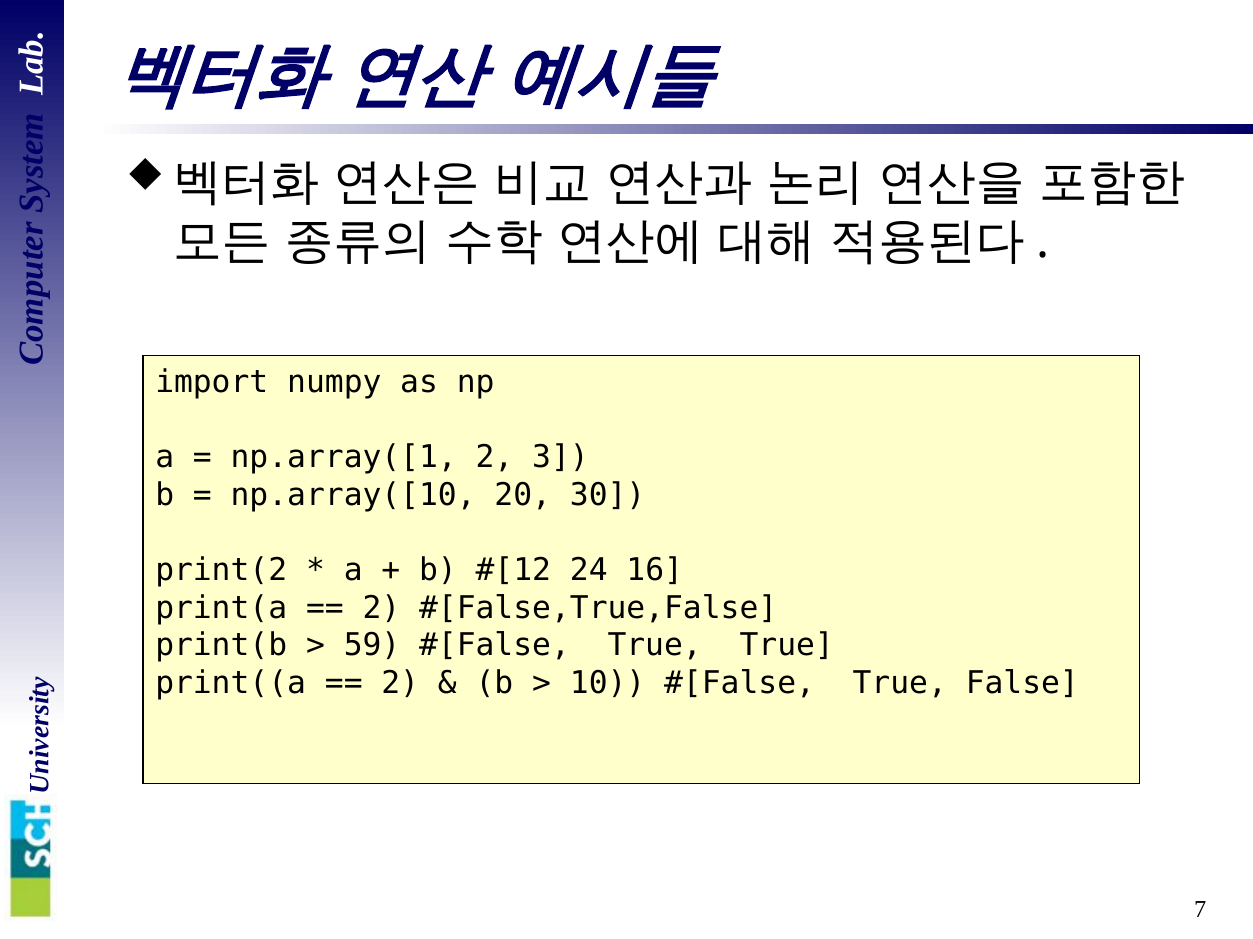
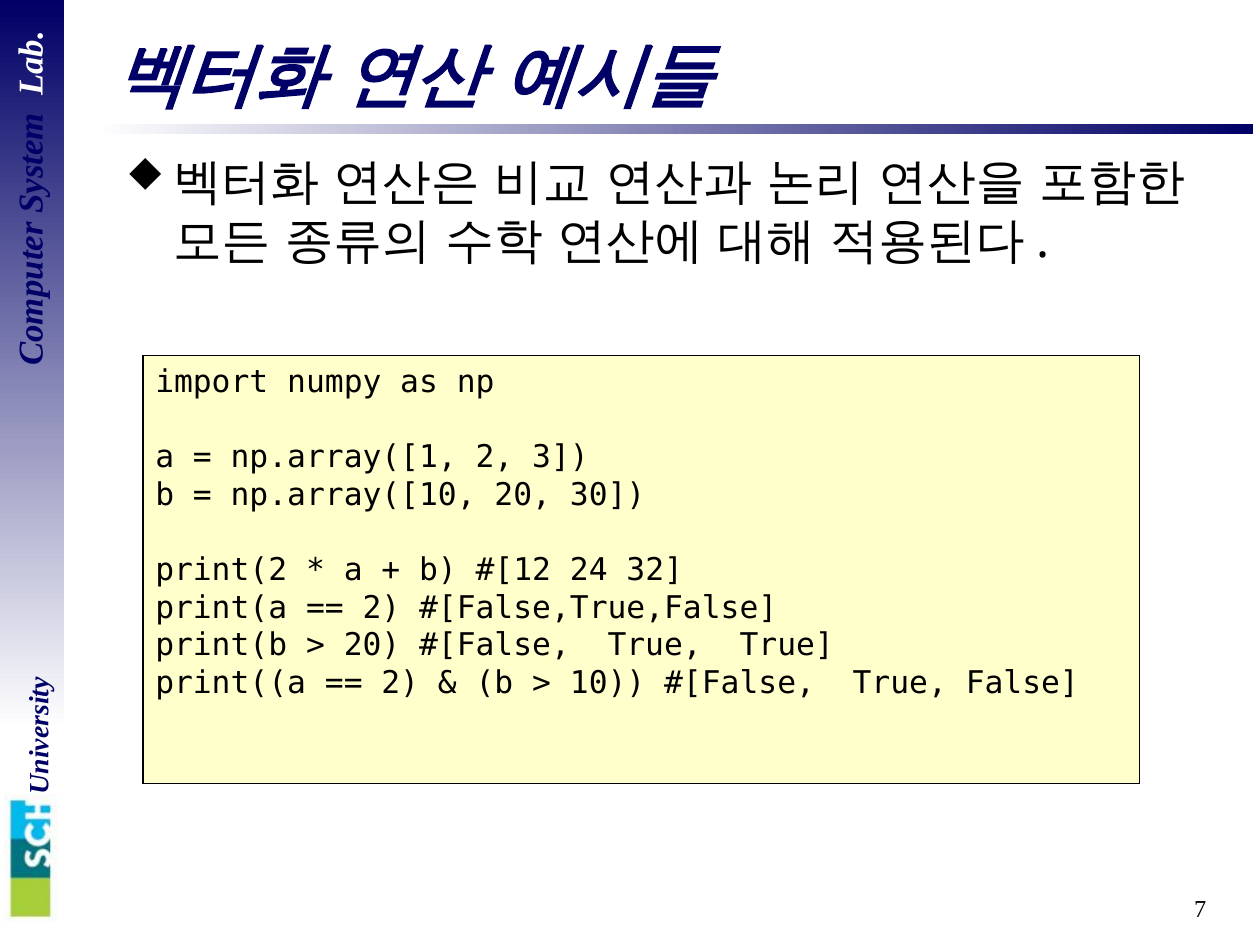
16: 16 -> 32 (655, 571)
59: 59 -> 20 (372, 646)
